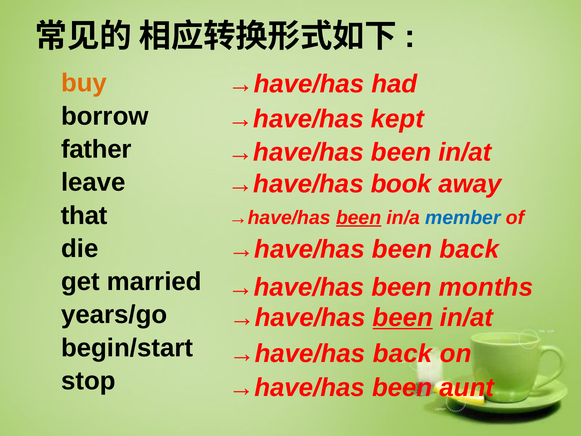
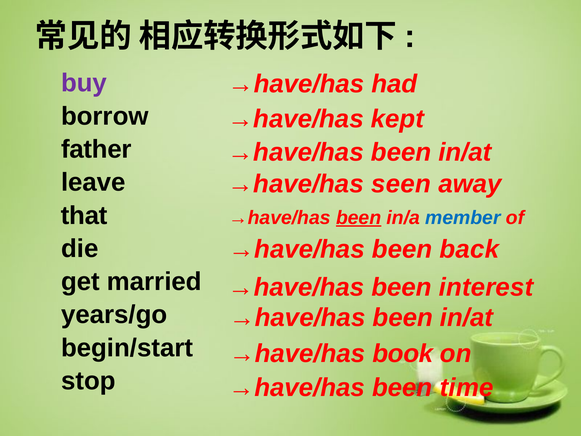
buy colour: orange -> purple (84, 83)
book: book -> seen (401, 184)
months: months -> interest (486, 287)
been underline: present -> none (403, 317)
→have/has back: back -> book (403, 353)
aunt: aunt -> time (467, 387)
